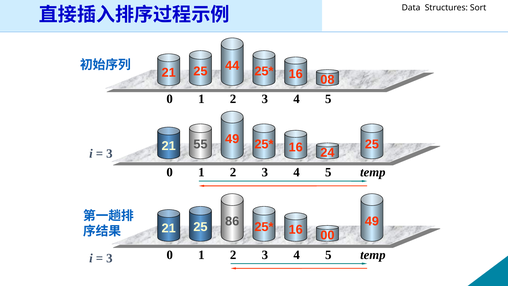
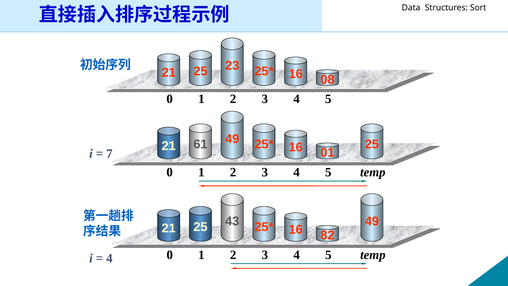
44: 44 -> 23 (232, 66)
55: 55 -> 61 (200, 144)
24: 24 -> 01 (327, 153)
3: 3 -> 7 (109, 153)
86: 86 -> 43 (232, 221)
00: 00 -> 82 (327, 235)
3: 3 -> 4 (109, 258)
